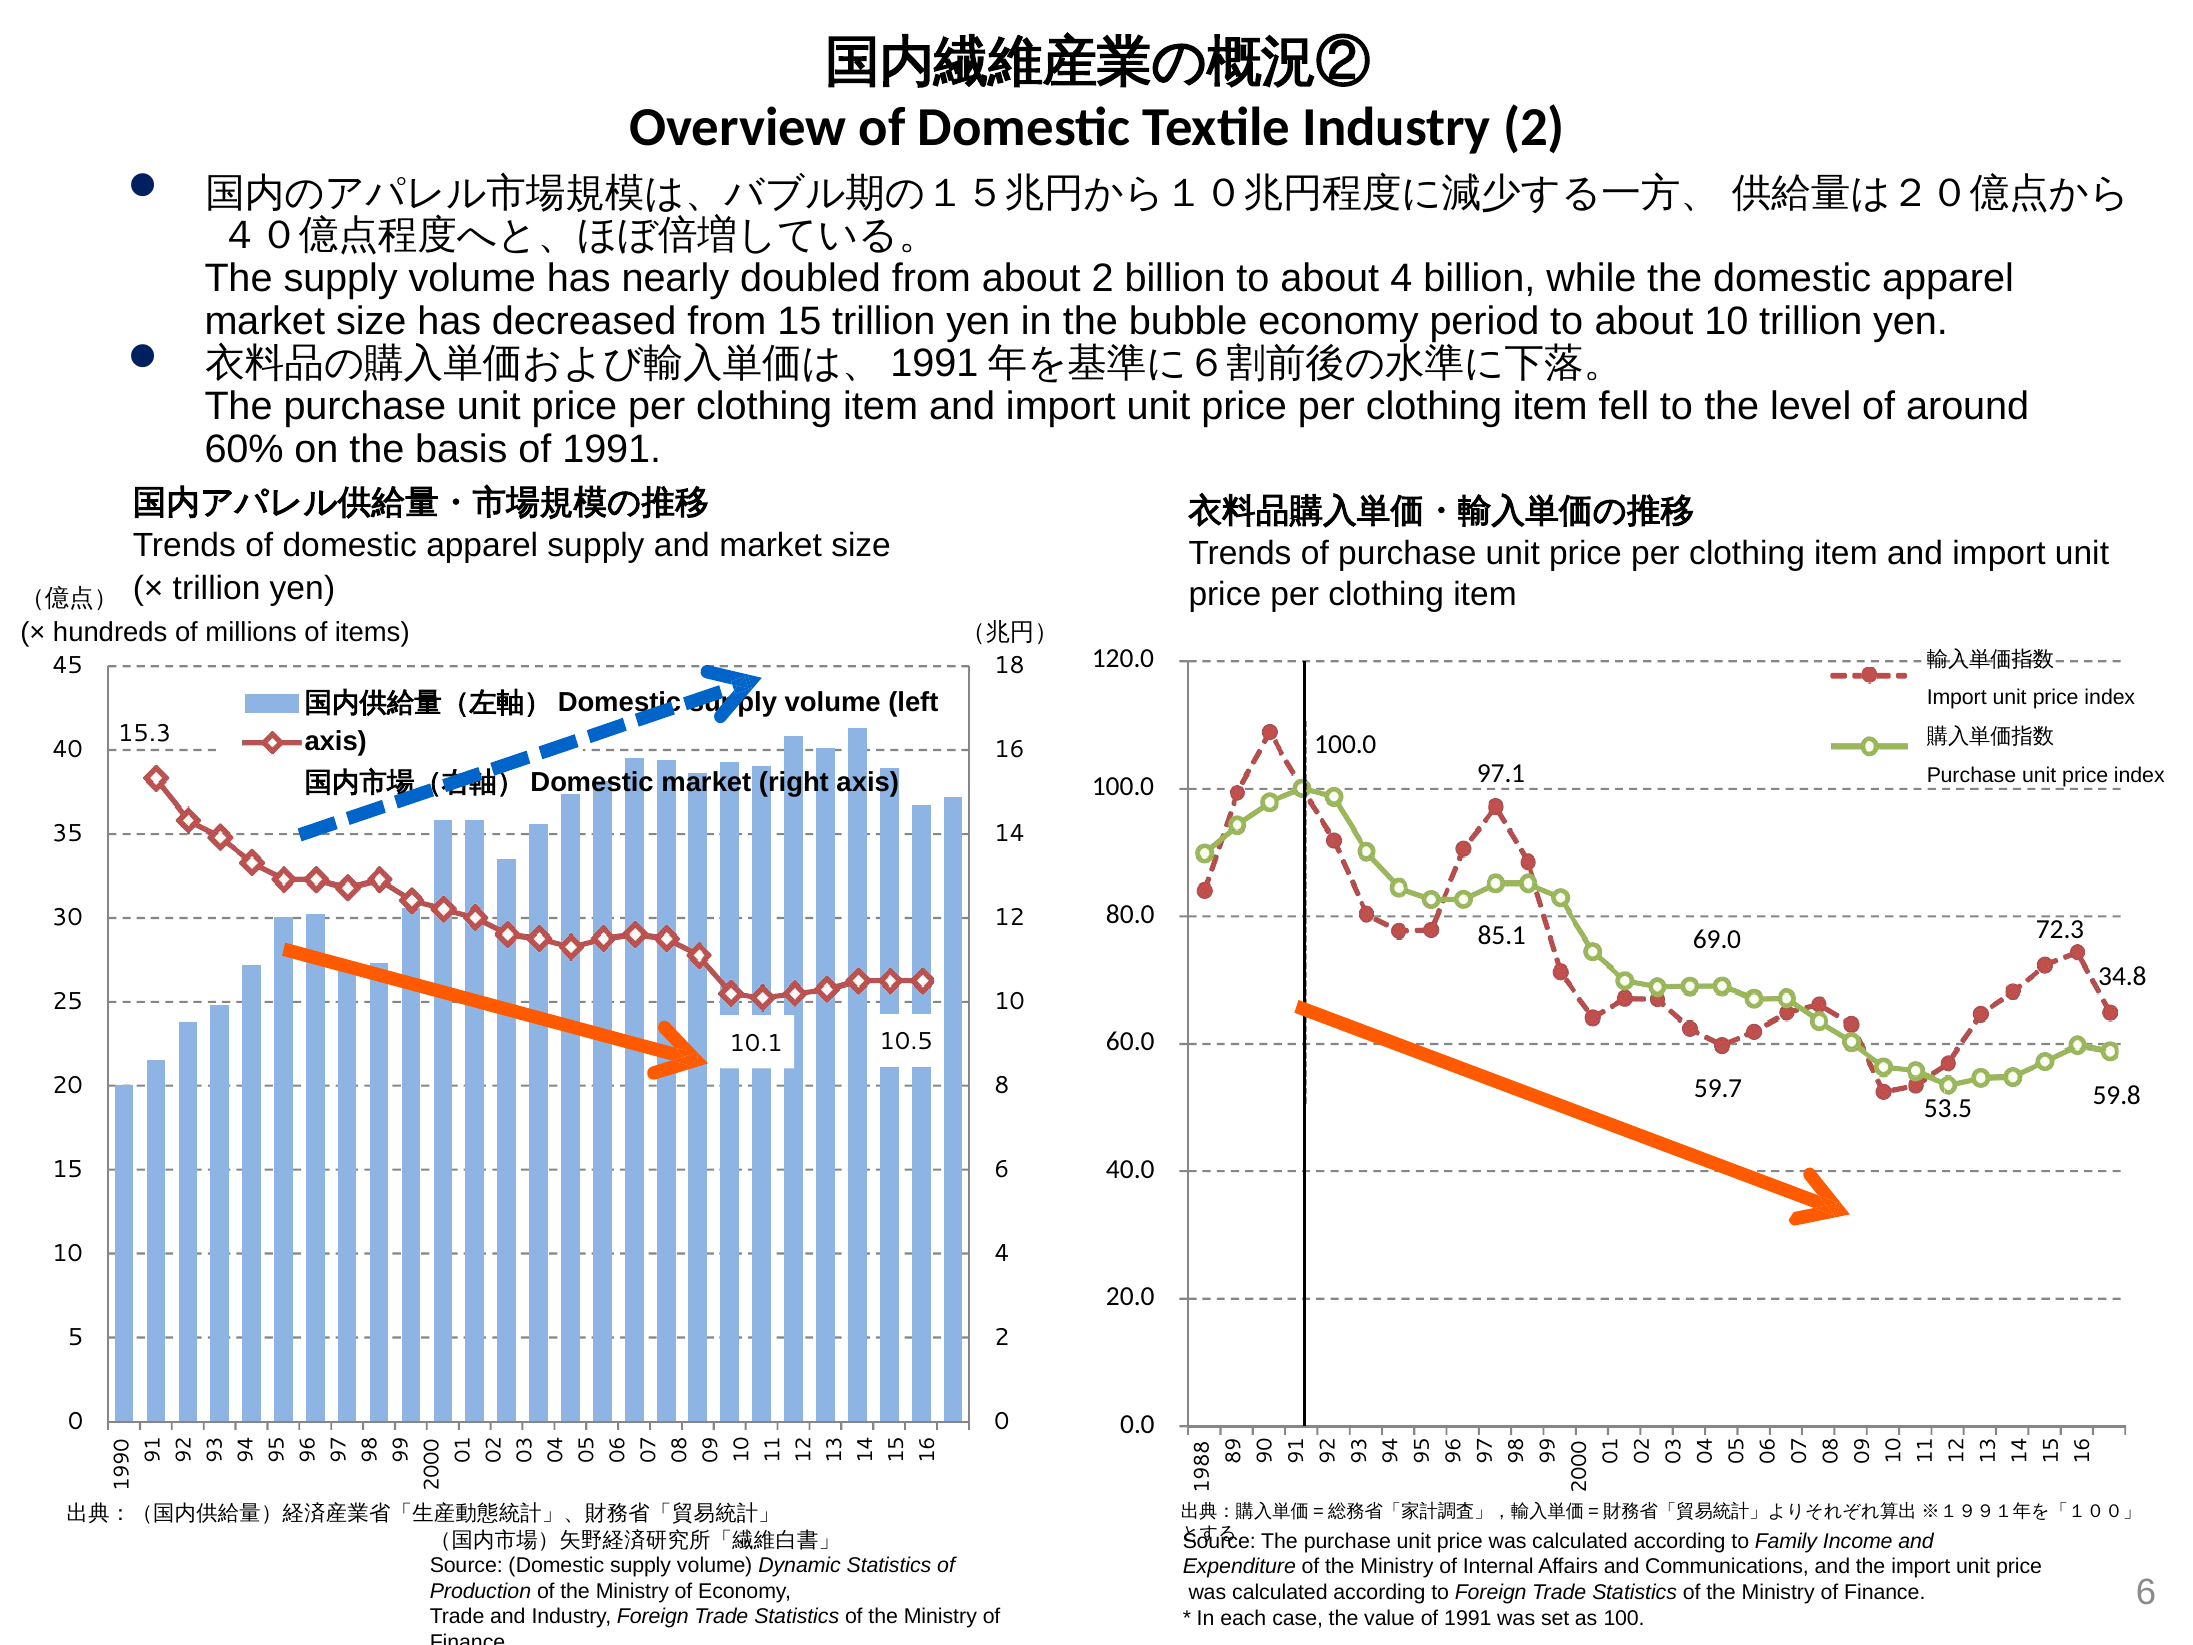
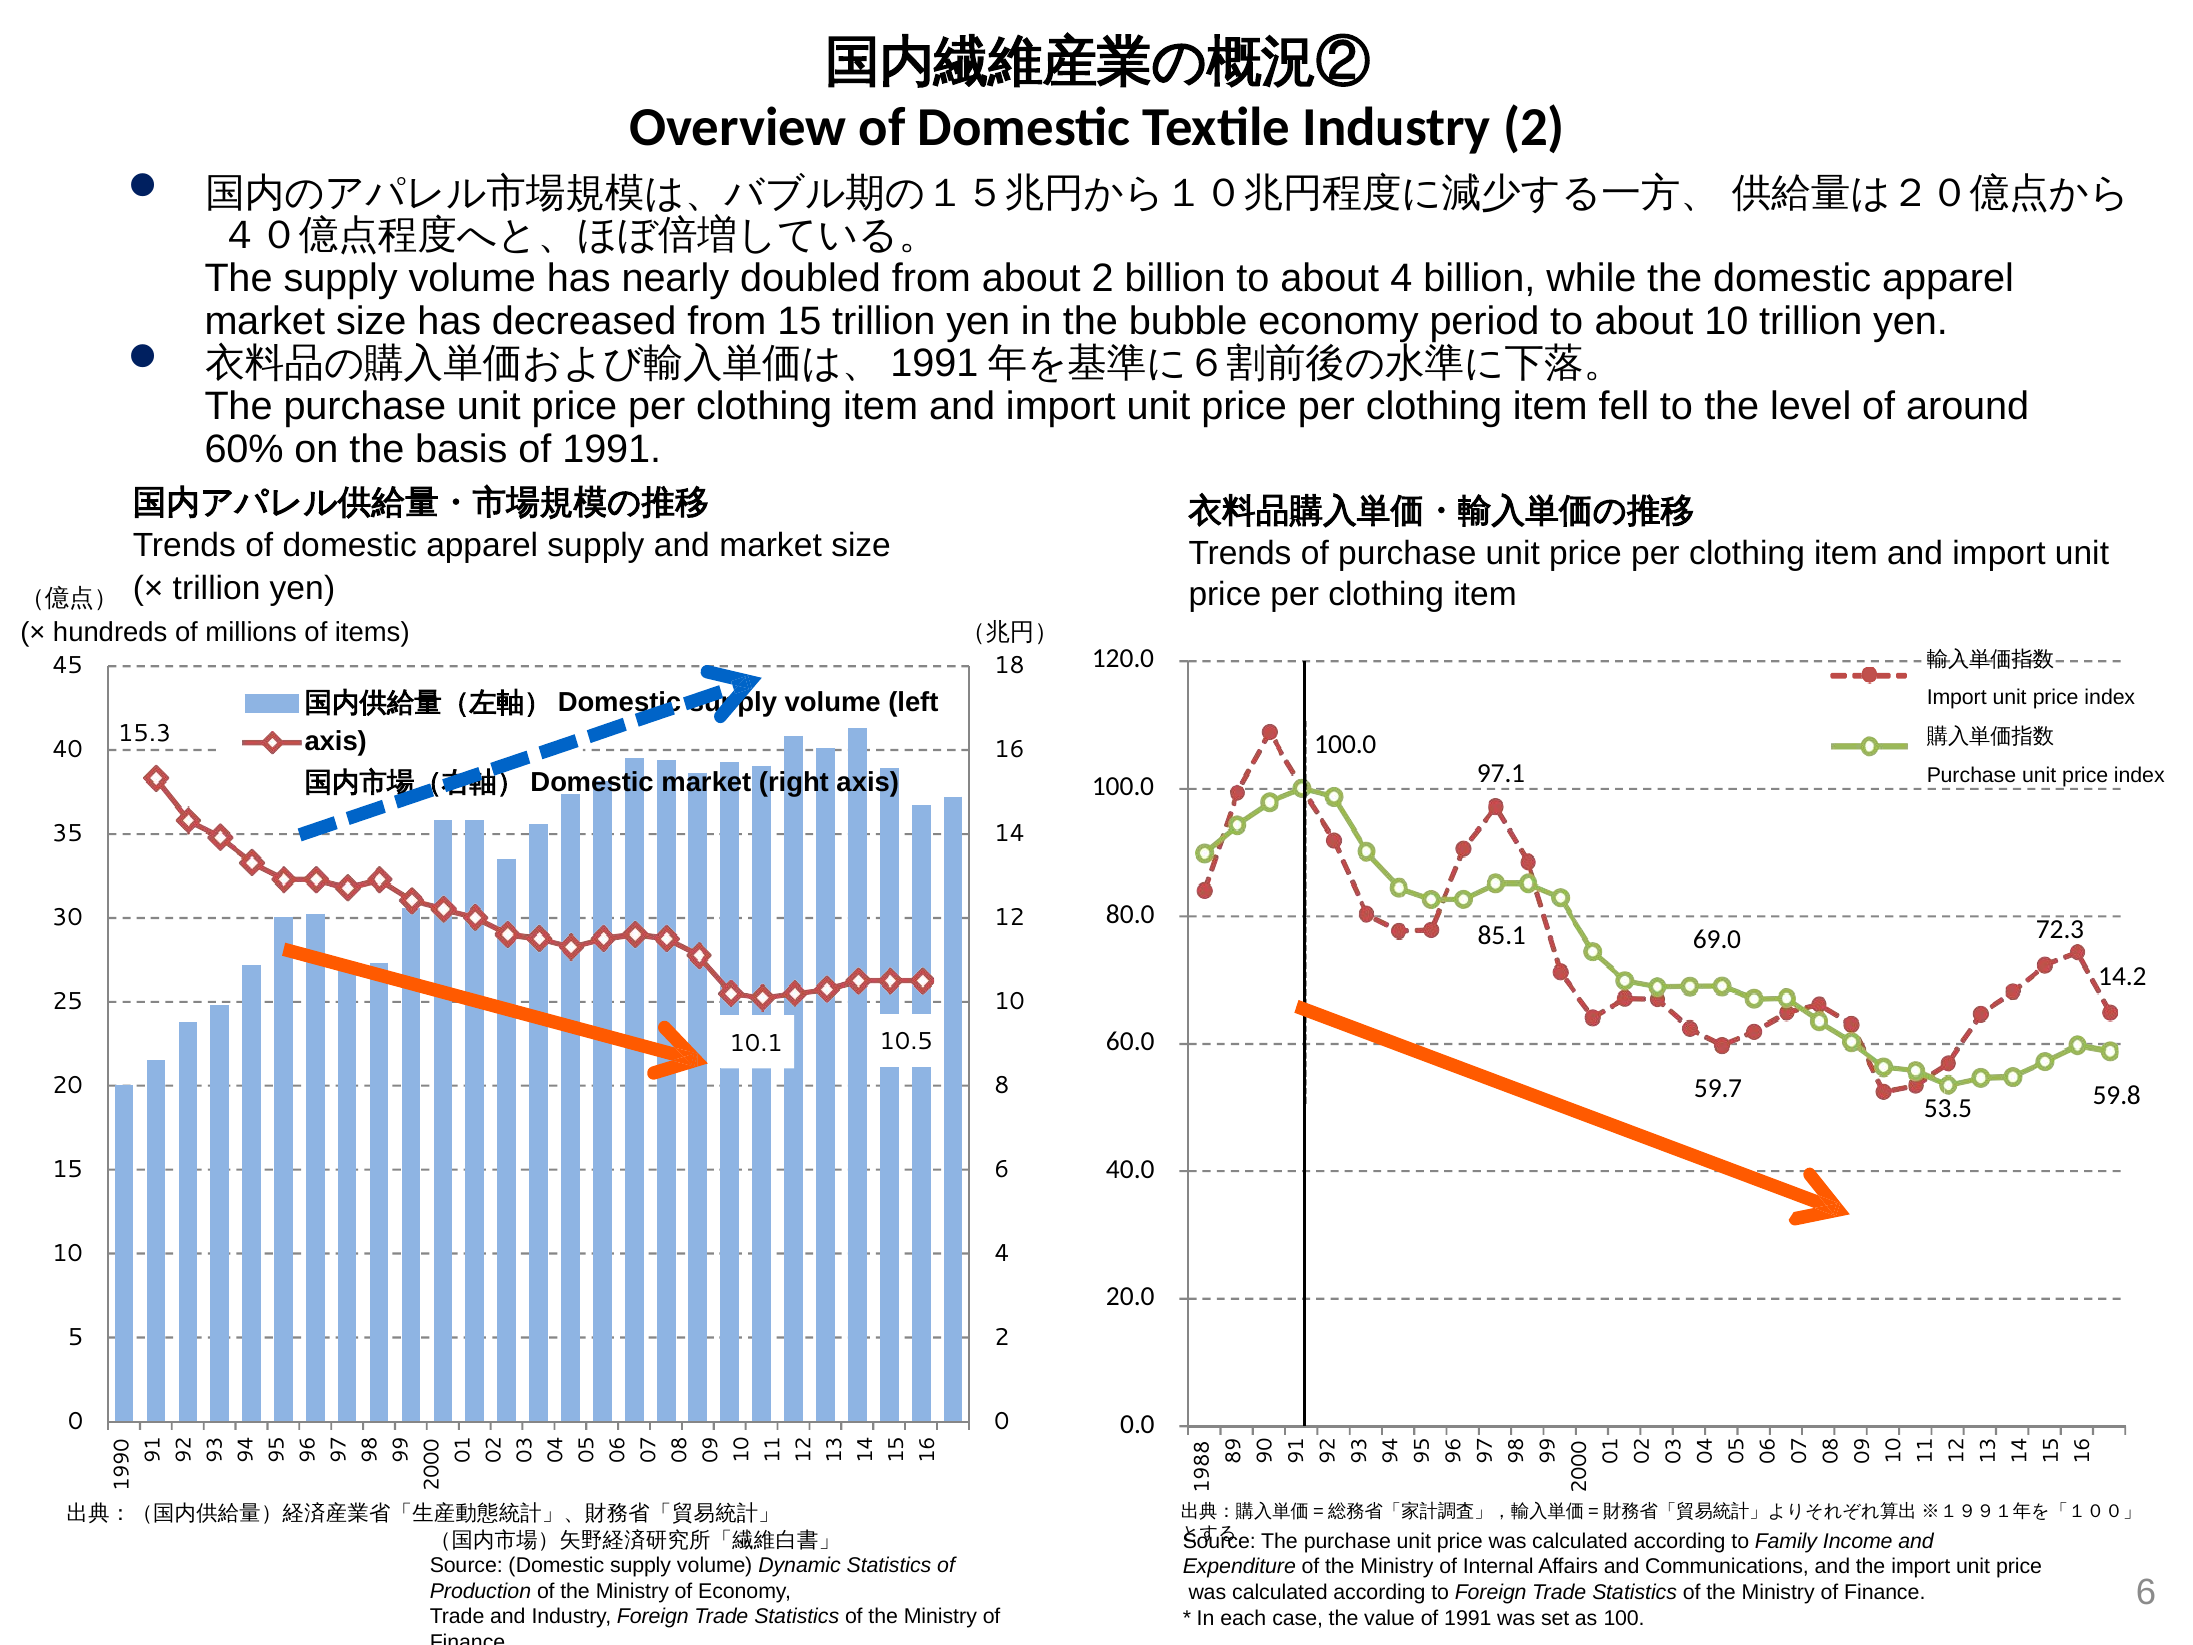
34.8: 34.8 -> 14.2 (2122, 977)
